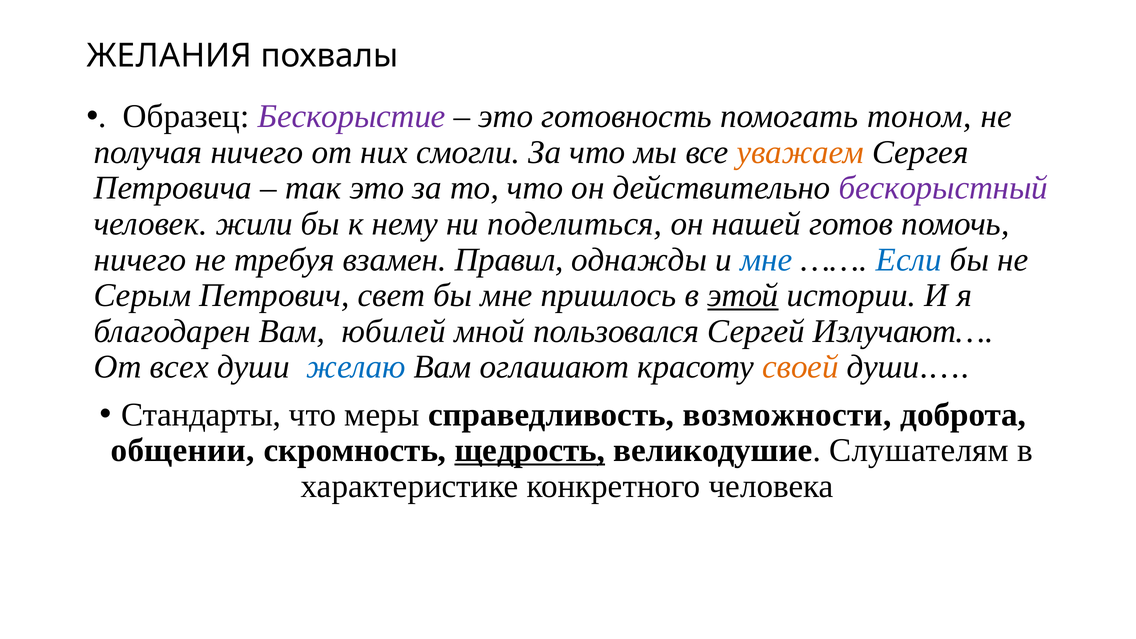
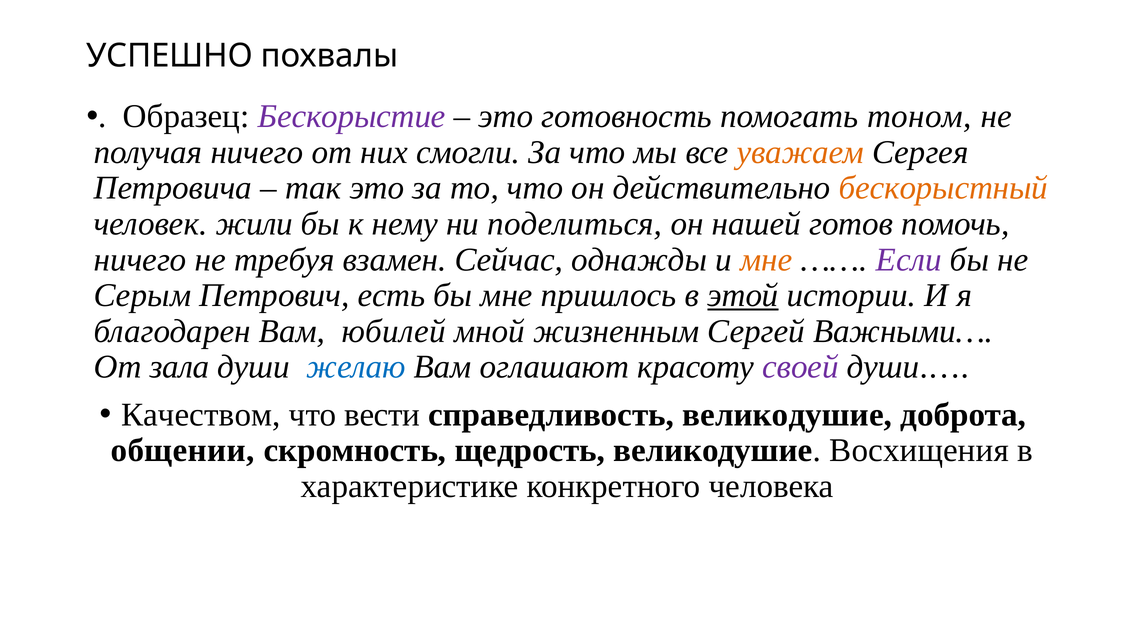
ЖЕЛАНИЯ: ЖЕЛАНИЯ -> УСПЕШНО (170, 56)
бескорыстный colour: purple -> orange (943, 188)
Правил: Правил -> Сейчас (509, 260)
мне colour: blue -> orange (766, 260)
Если colour: blue -> purple (909, 260)
свет: свет -> есть (391, 295)
пользовался: пользовался -> жизненным (616, 331)
Излучают…: Излучают… -> Важными… (903, 331)
всех: всех -> зала (180, 367)
своей colour: orange -> purple (800, 367)
Стандарты: Стандарты -> Качеством (201, 415)
меры: меры -> вести (382, 415)
справедливость возможности: возможности -> великодушие (787, 415)
щедрость underline: present -> none (530, 450)
Слушателям: Слушателям -> Восхищения (919, 450)
